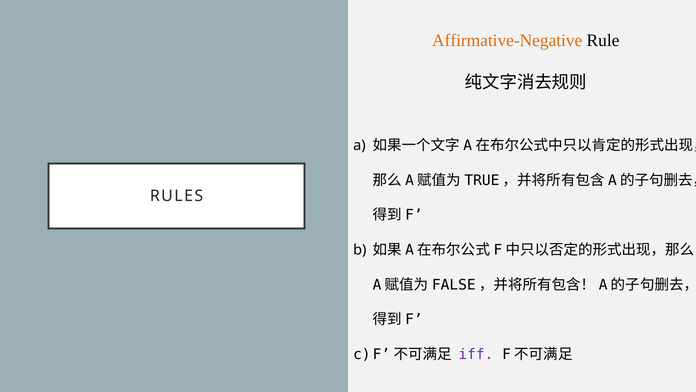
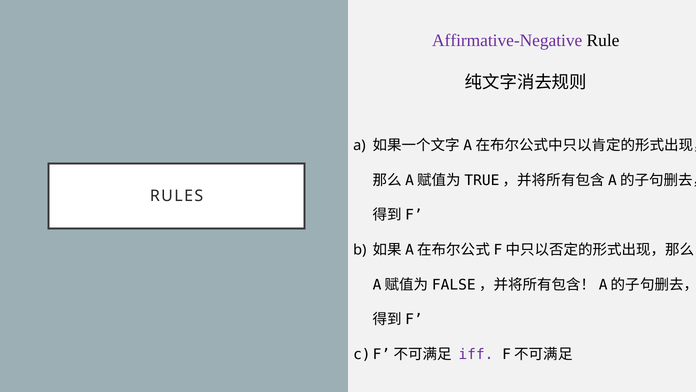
Affirmative-Negative colour: orange -> purple (507, 41)
